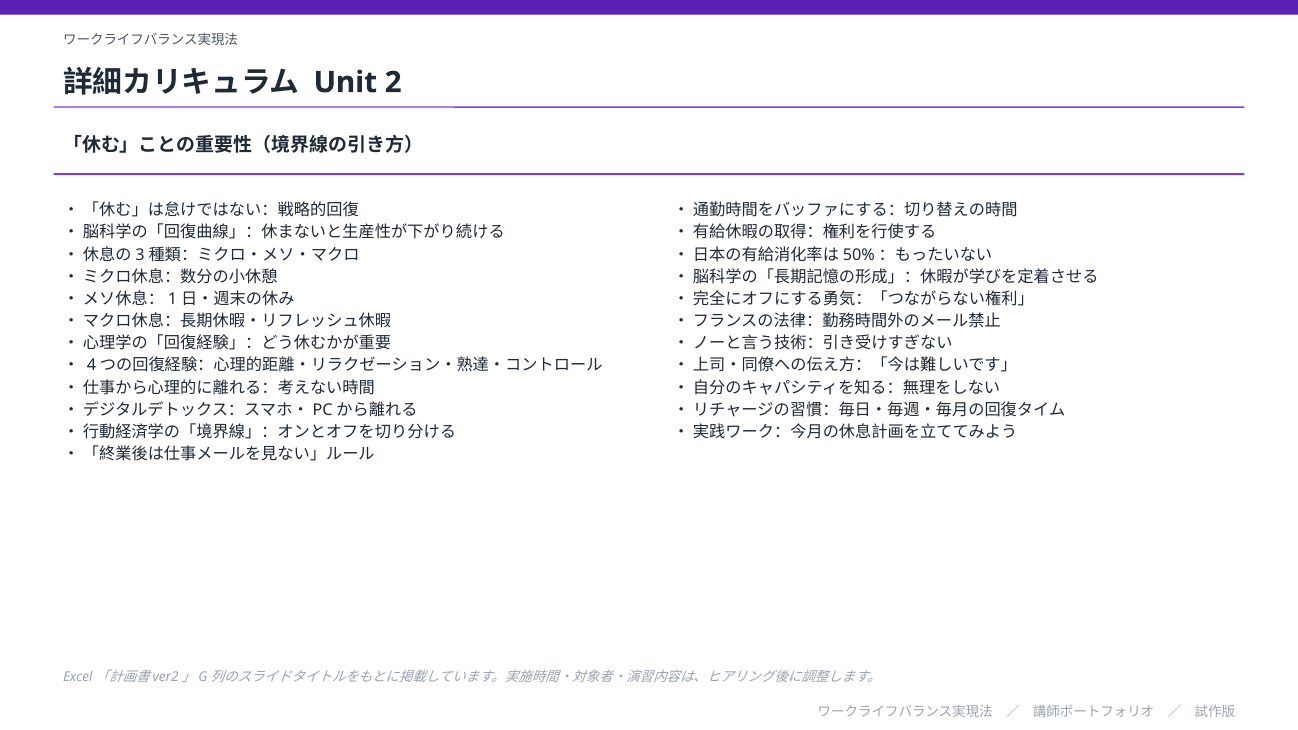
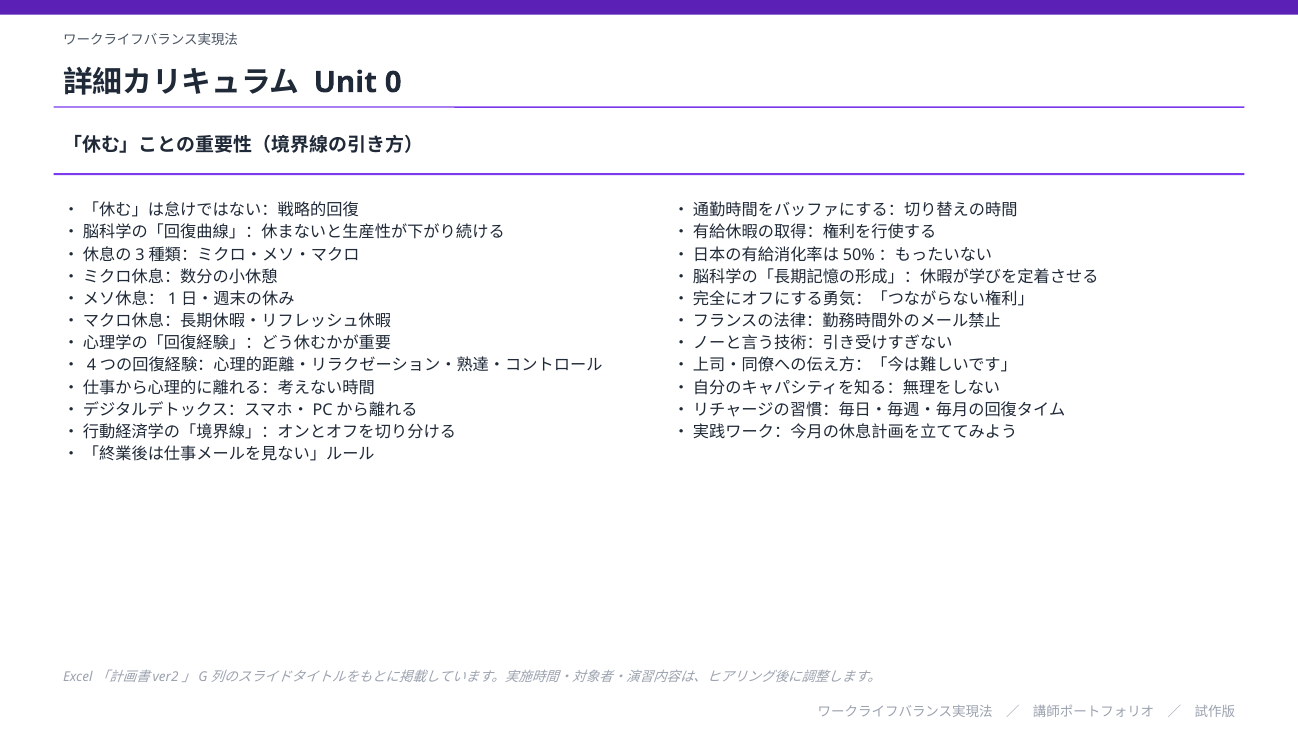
2: 2 -> 0 (393, 82)
